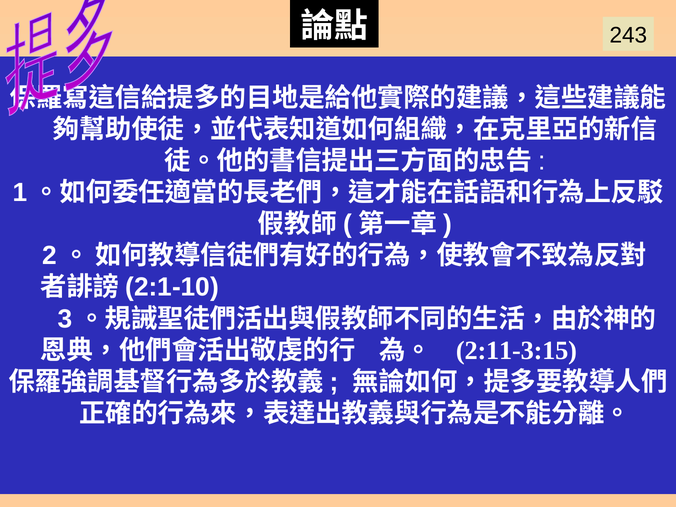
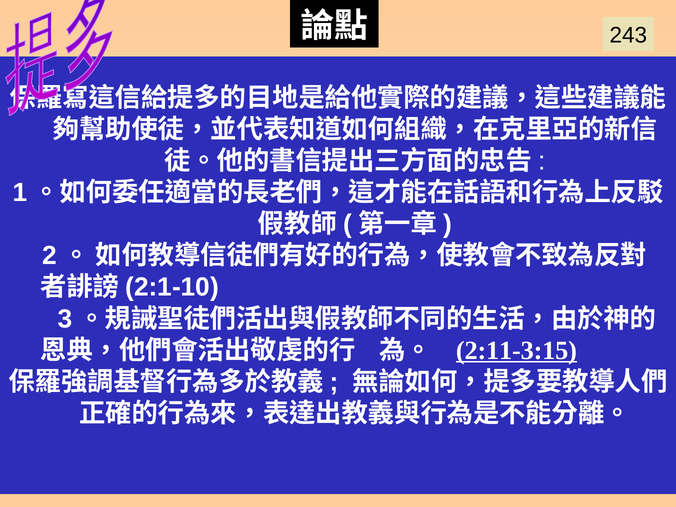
2:11-3:15 underline: none -> present (516, 350)
